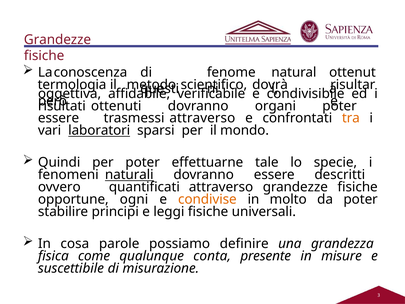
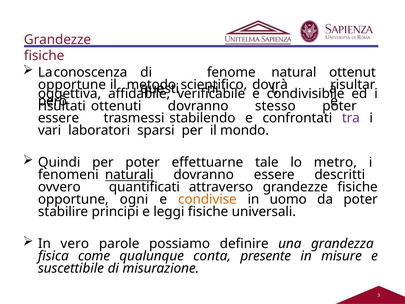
termologia: termologia -> opportune (72, 85)
organi: organi -> stesso (275, 106)
trasmessi attraverso: attraverso -> stabilendo (202, 118)
tra colour: orange -> purple (351, 118)
laboratori underline: present -> none (99, 130)
specie: specie -> metro (335, 162)
molto: molto -> uomo (288, 199)
cosa: cosa -> vero (75, 244)
